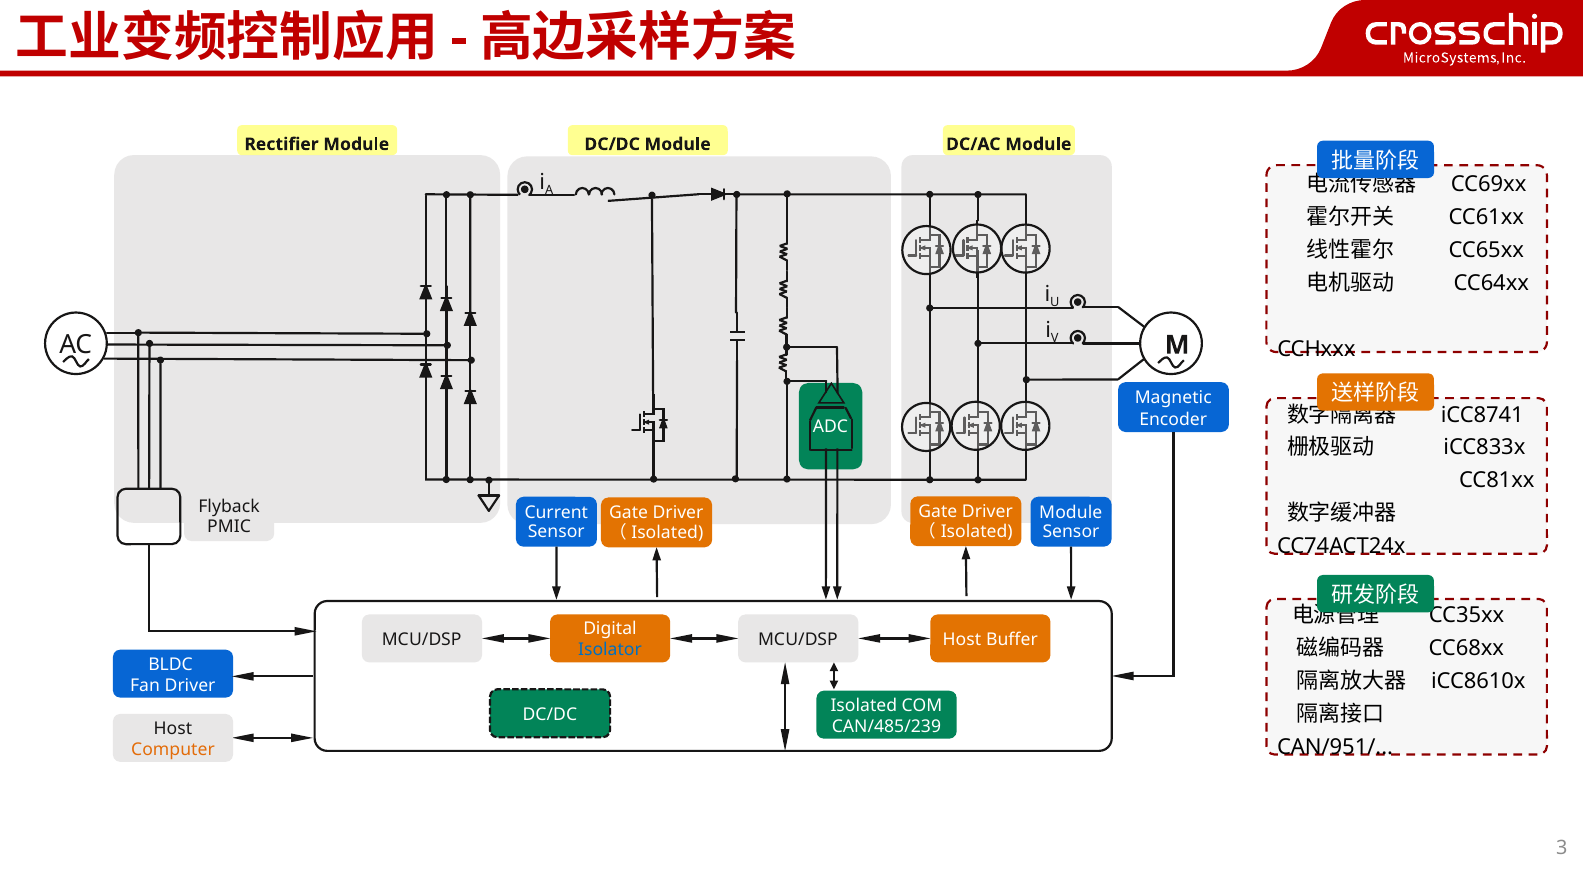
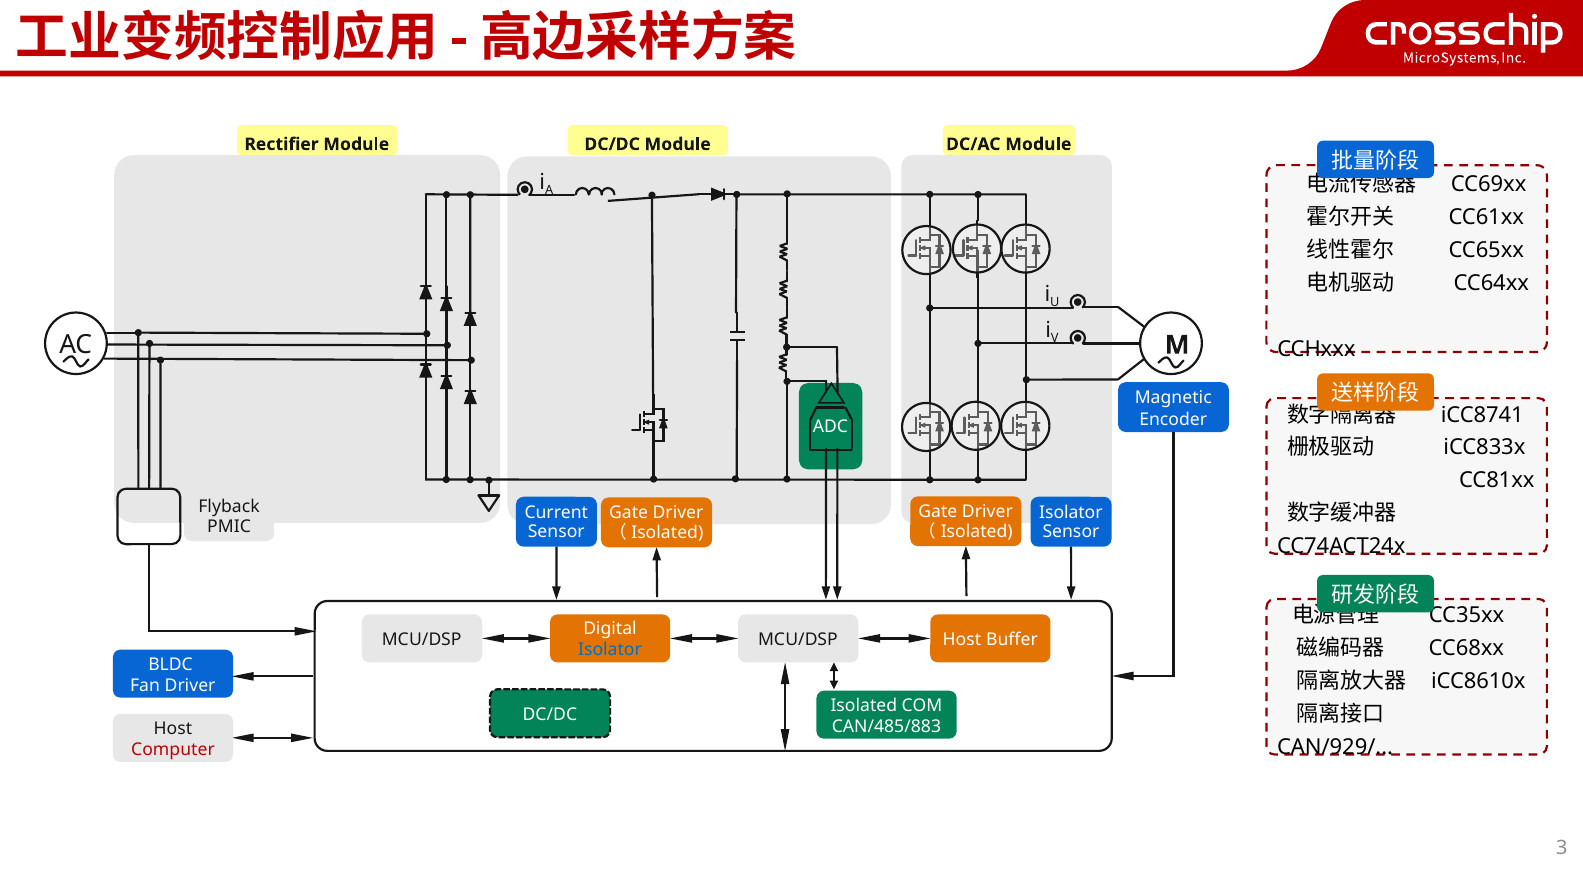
Module: Module -> Isolator (1071, 513)
CAN/485/239: CAN/485/239 -> CAN/485/883 (886, 727)
CAN/951/: CAN/951/ -> CAN/929/ (1335, 748)
Computer colour: orange -> red (173, 750)
